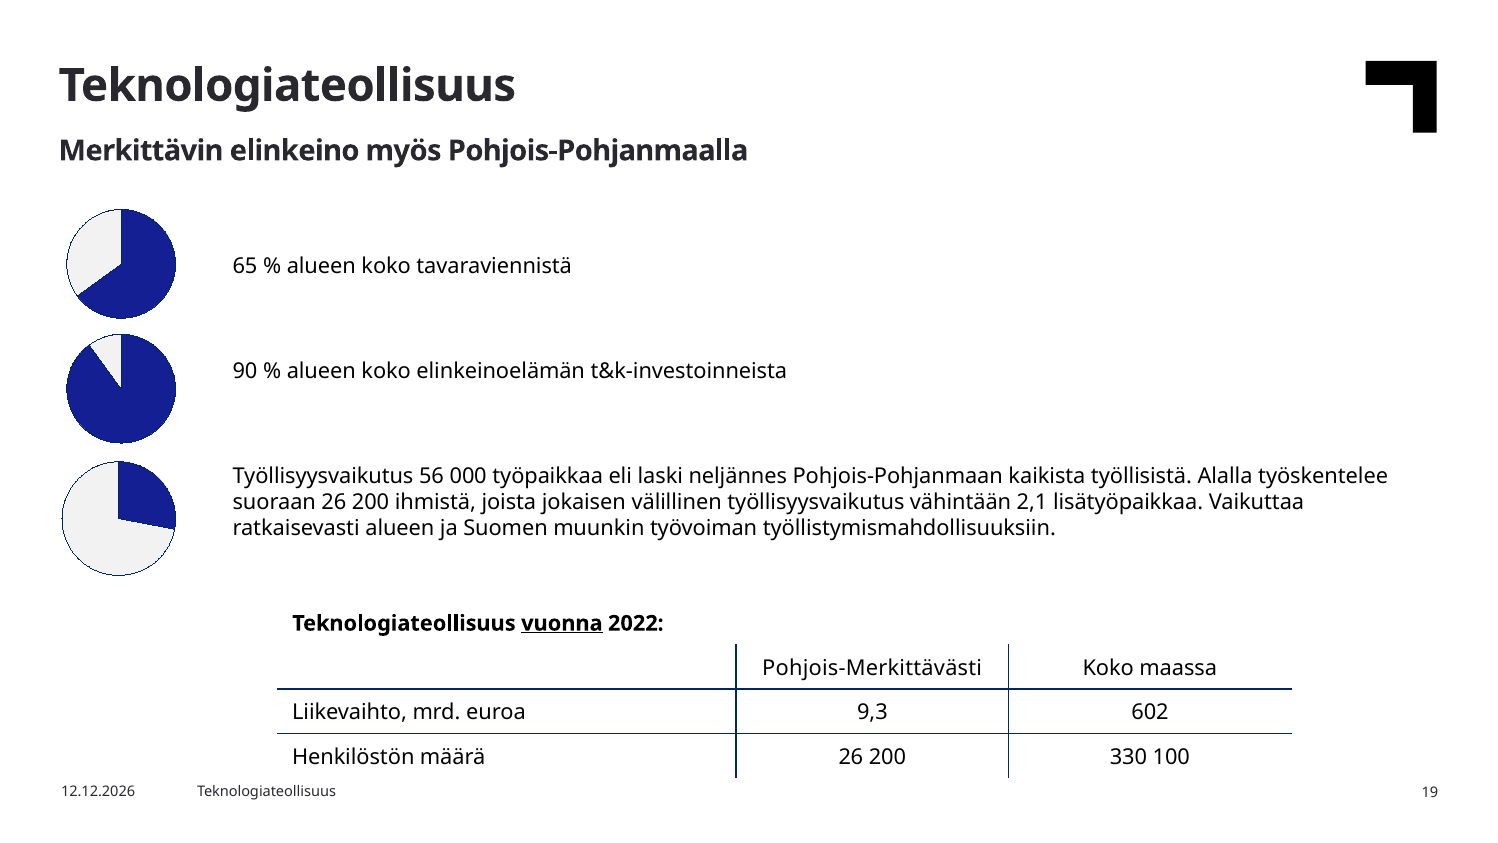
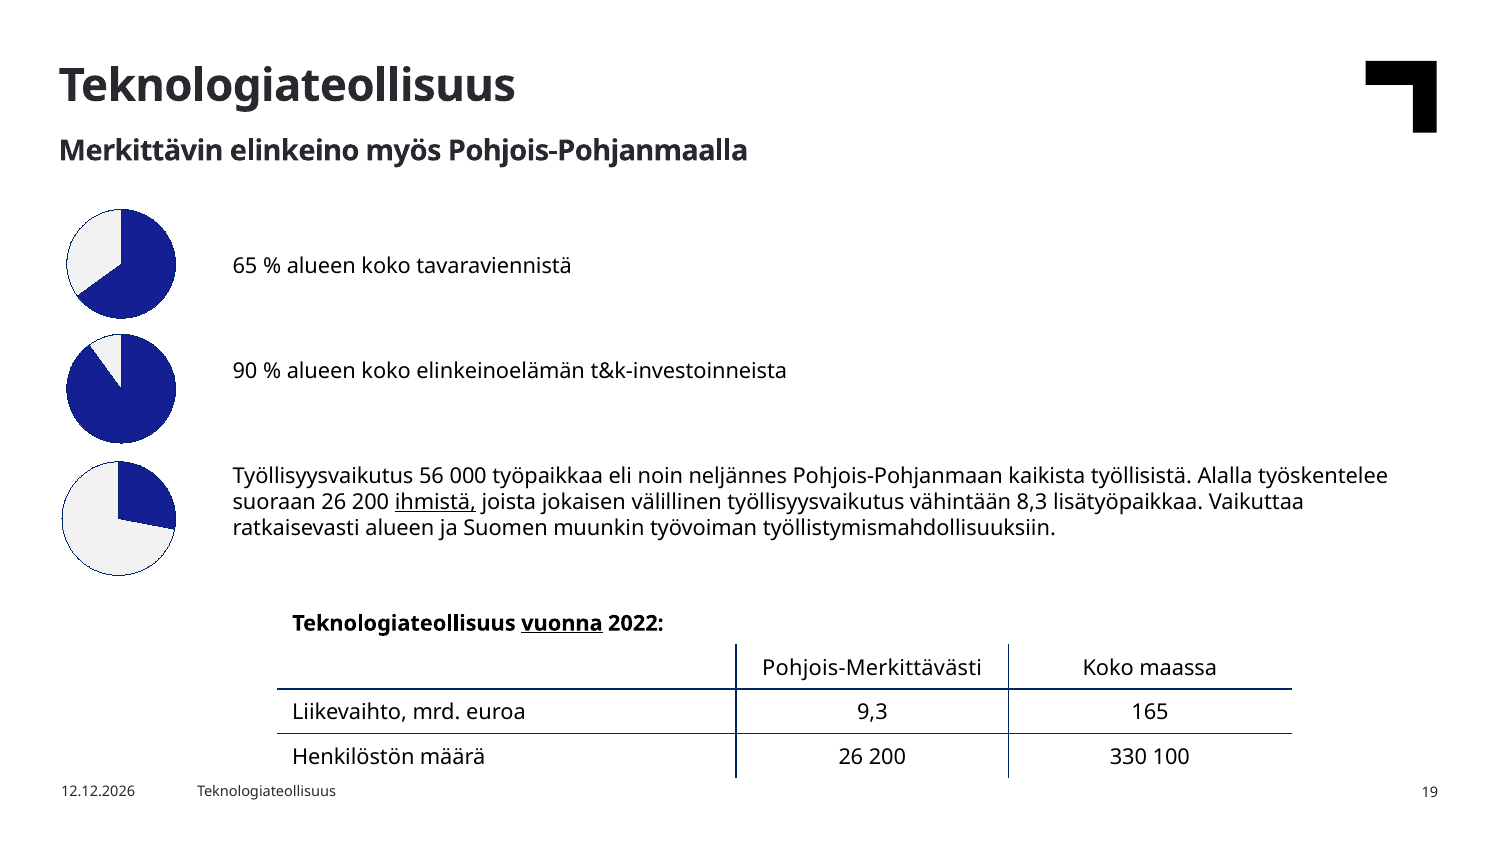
laski: laski -> noin (660, 476)
ihmistä underline: none -> present (435, 502)
2,1: 2,1 -> 8,3 (1032, 502)
602: 602 -> 165 (1150, 712)
